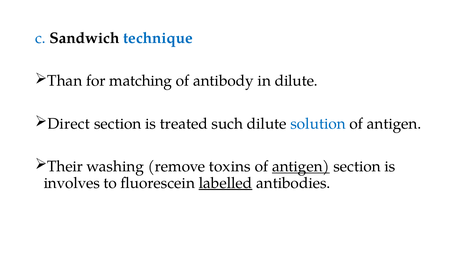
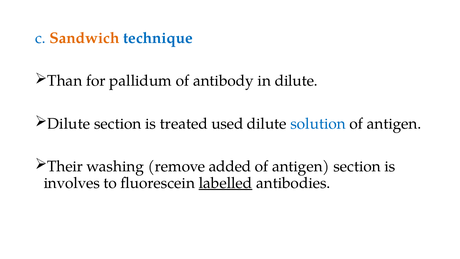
Sandwich colour: black -> orange (84, 38)
matching: matching -> pallidum (141, 81)
Direct: Direct -> Dilute (69, 124)
such: such -> used (227, 124)
toxins: toxins -> added (230, 166)
antigen underline: present -> none (301, 166)
